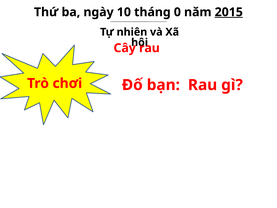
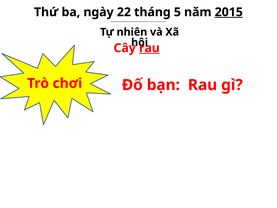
10: 10 -> 22 (124, 12)
0: 0 -> 5 (177, 12)
rau underline: none -> present (149, 48)
